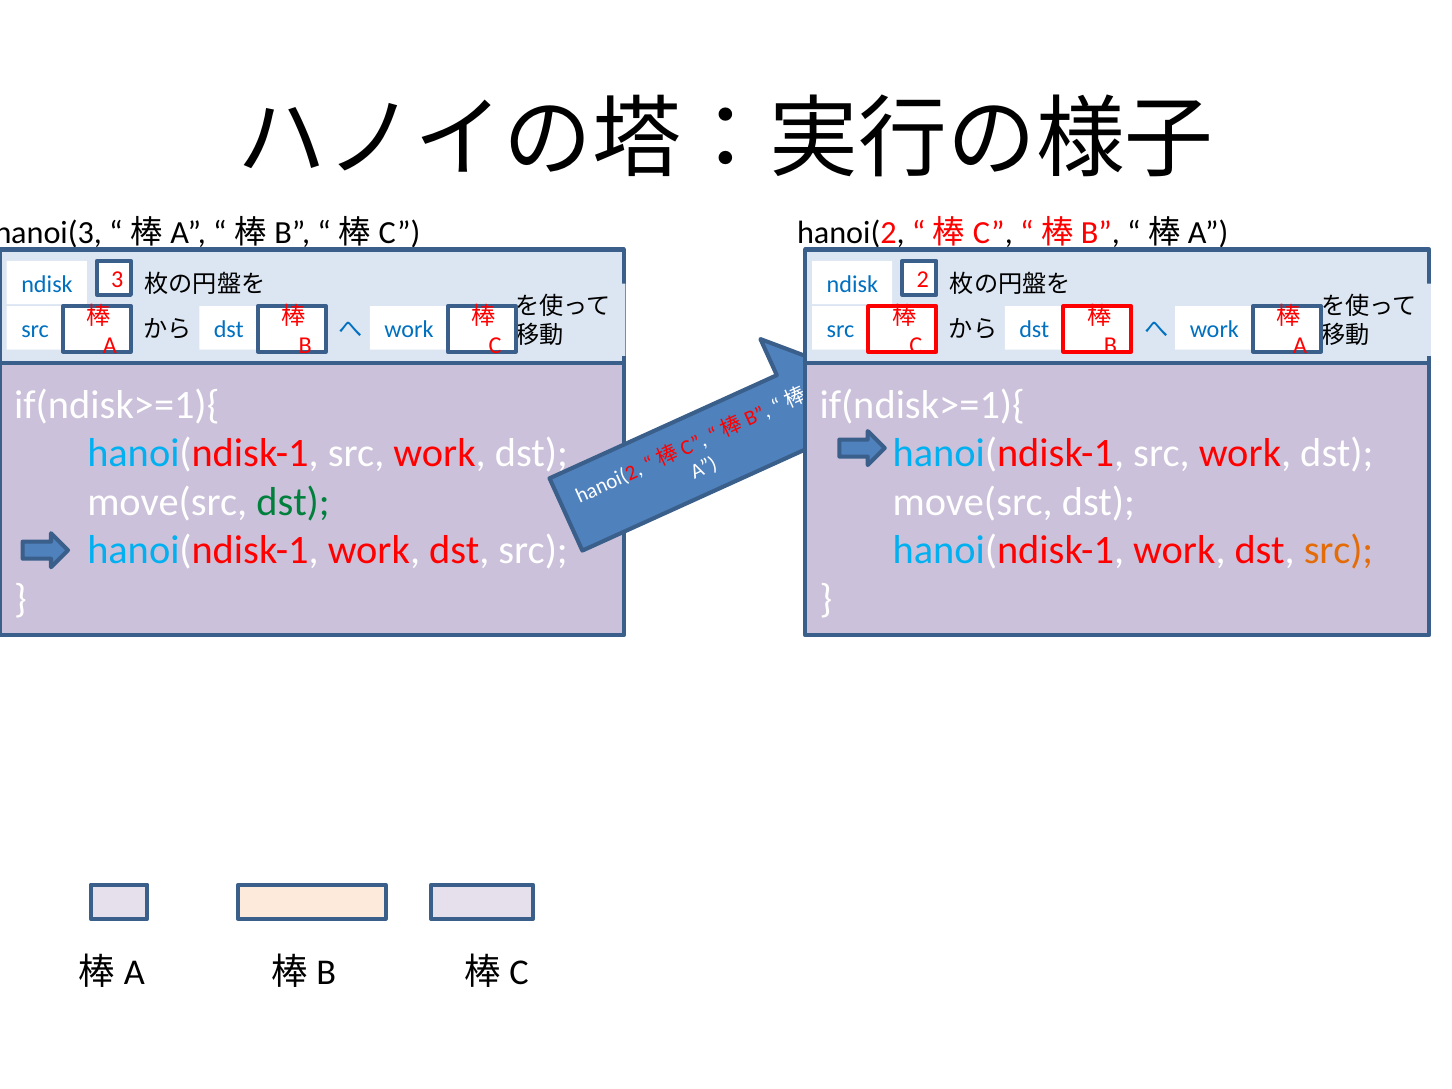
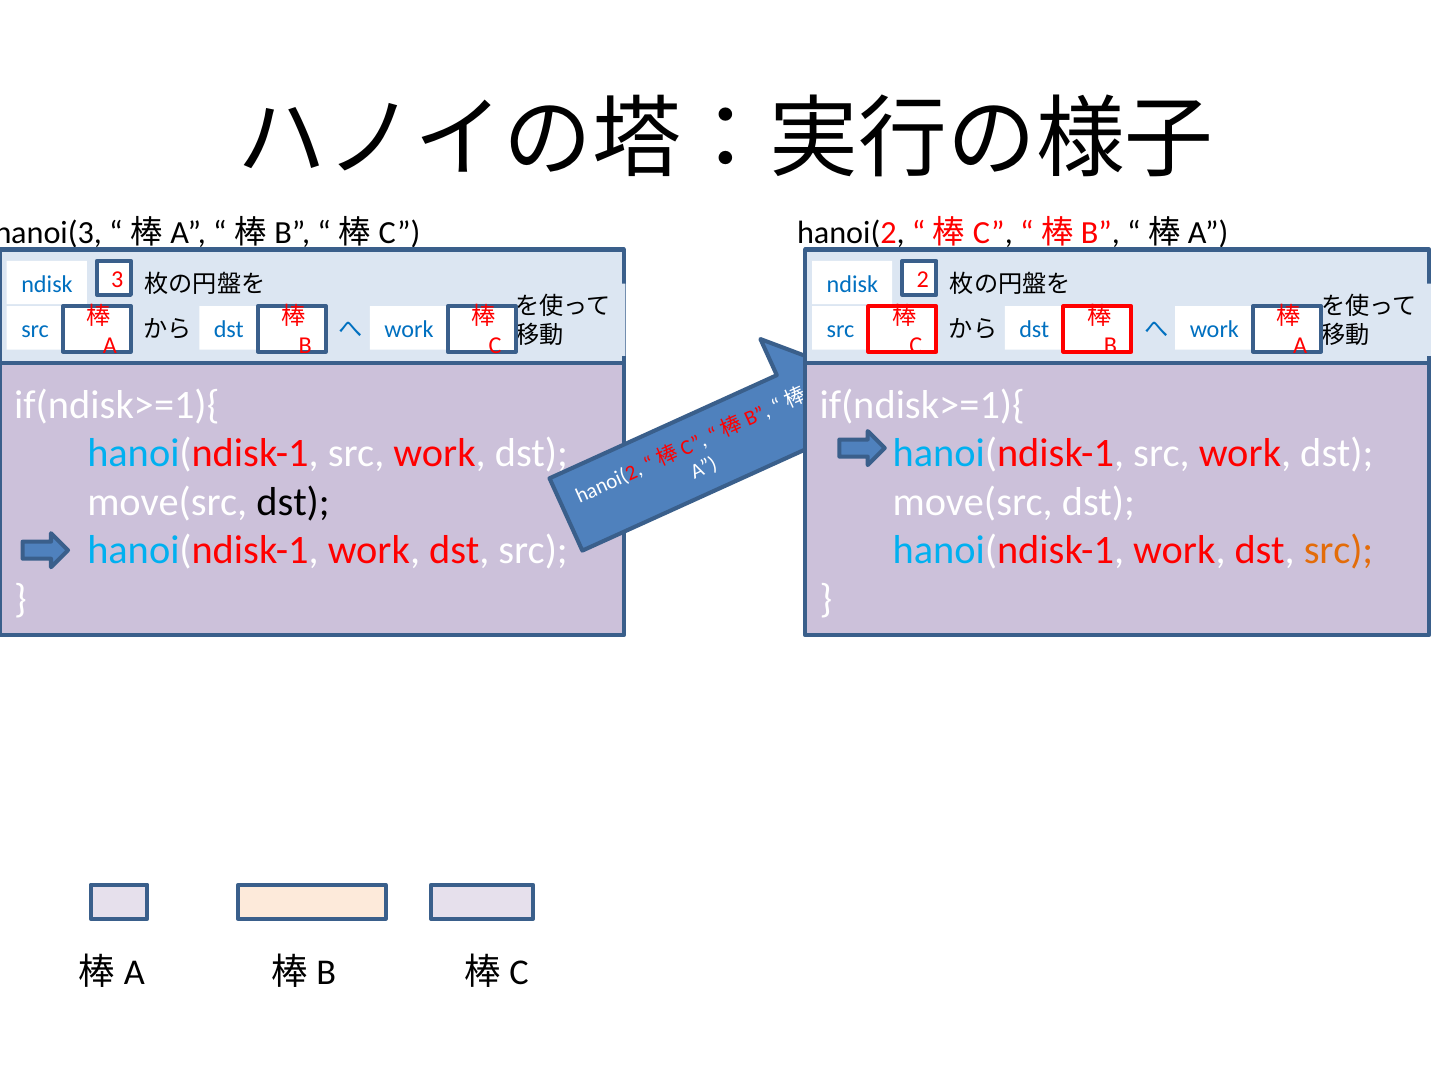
dst colour: green -> black (293, 502)
